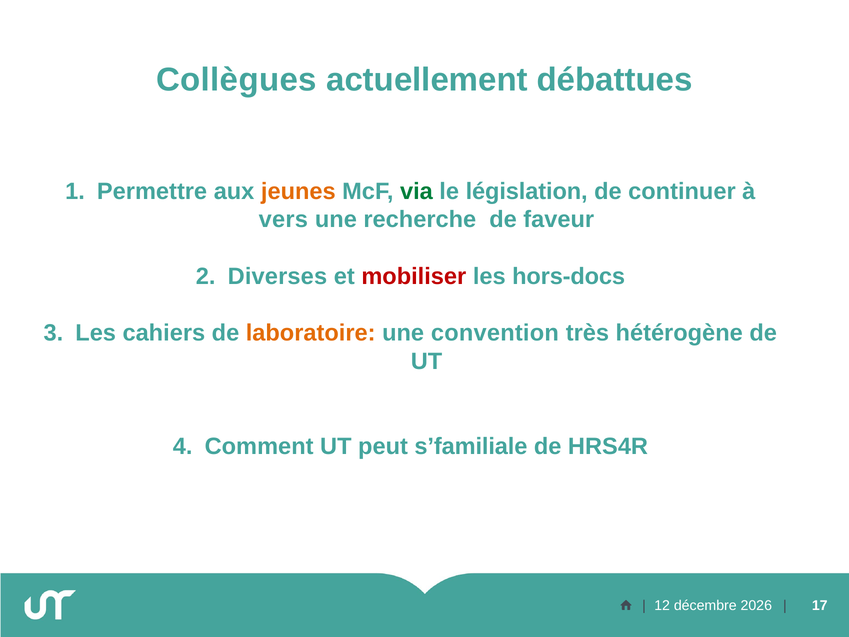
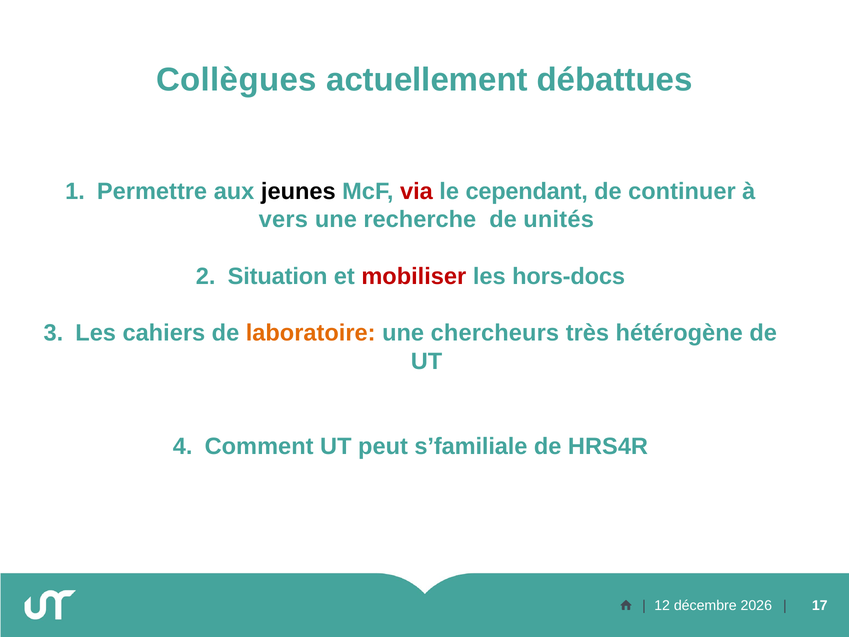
jeunes colour: orange -> black (298, 191)
via colour: green -> red (416, 191)
législation: législation -> cependant (527, 191)
faveur: faveur -> unités (559, 220)
Diverses: Diverses -> Situation (278, 276)
convention: convention -> chercheurs (495, 333)
